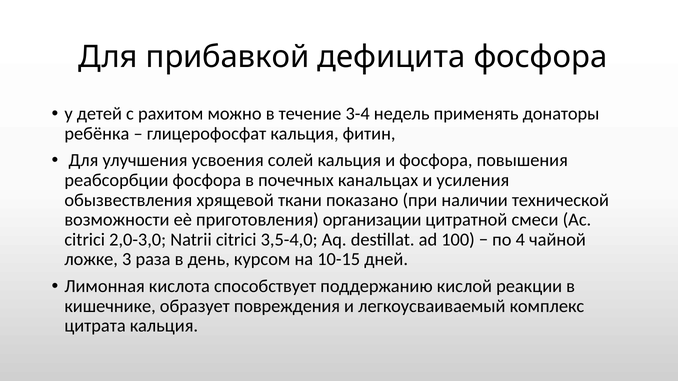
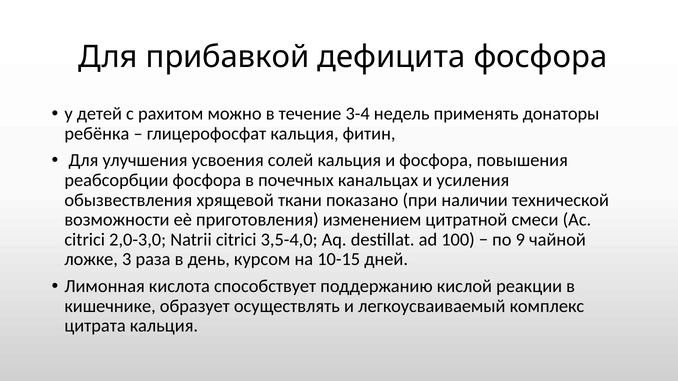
организации: организации -> изменением (372, 220)
4: 4 -> 9 (520, 240)
повреждения: повреждения -> осуществлять (287, 306)
